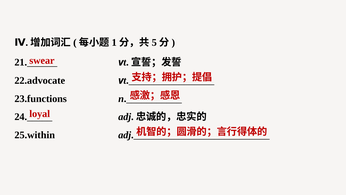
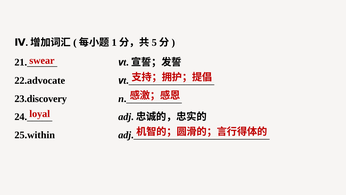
23.functions: 23.functions -> 23.discovery (41, 99)
